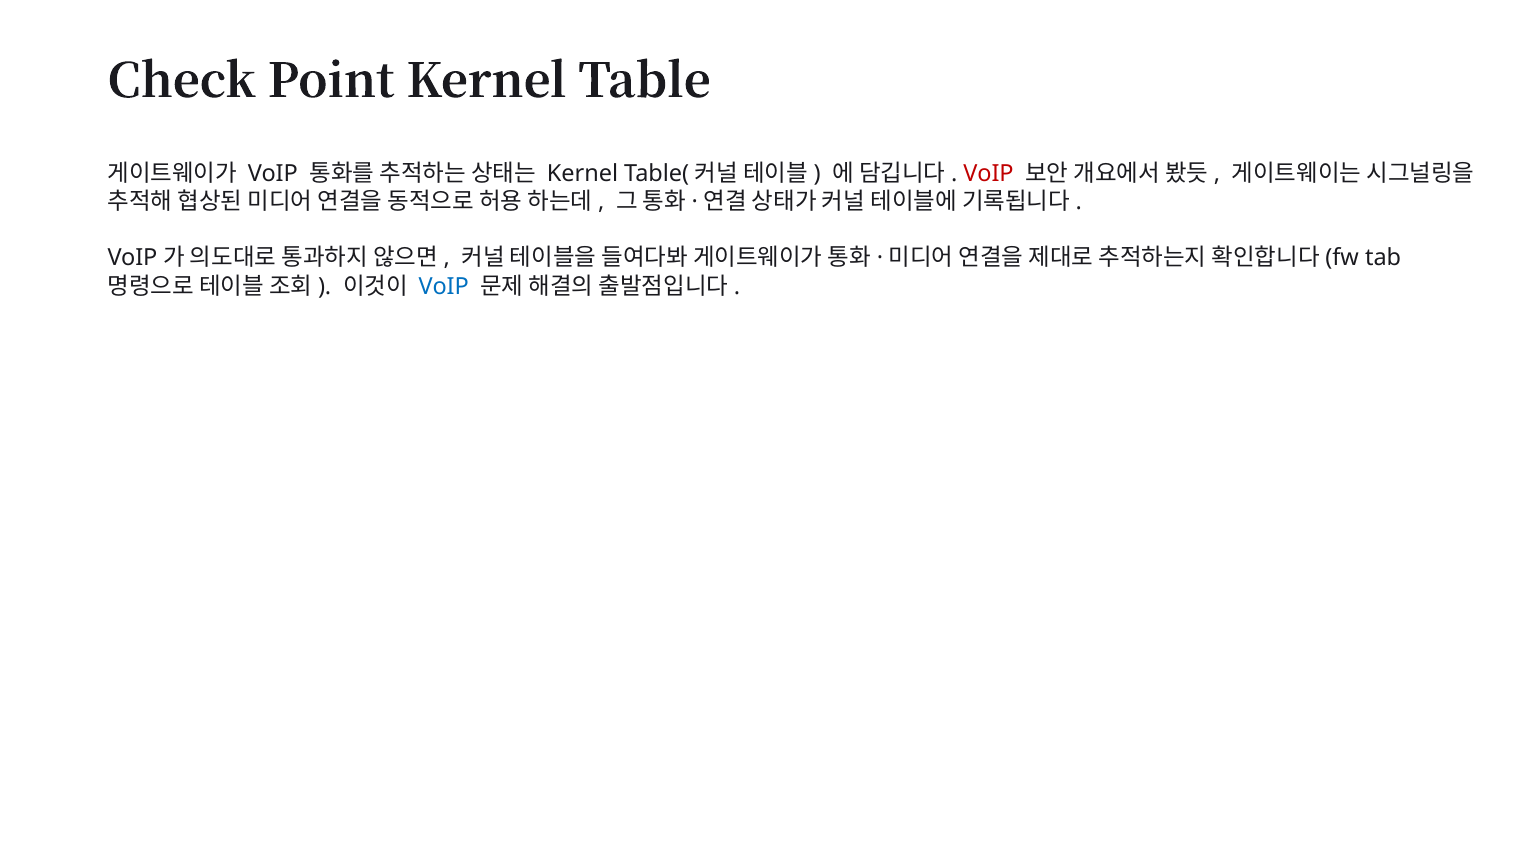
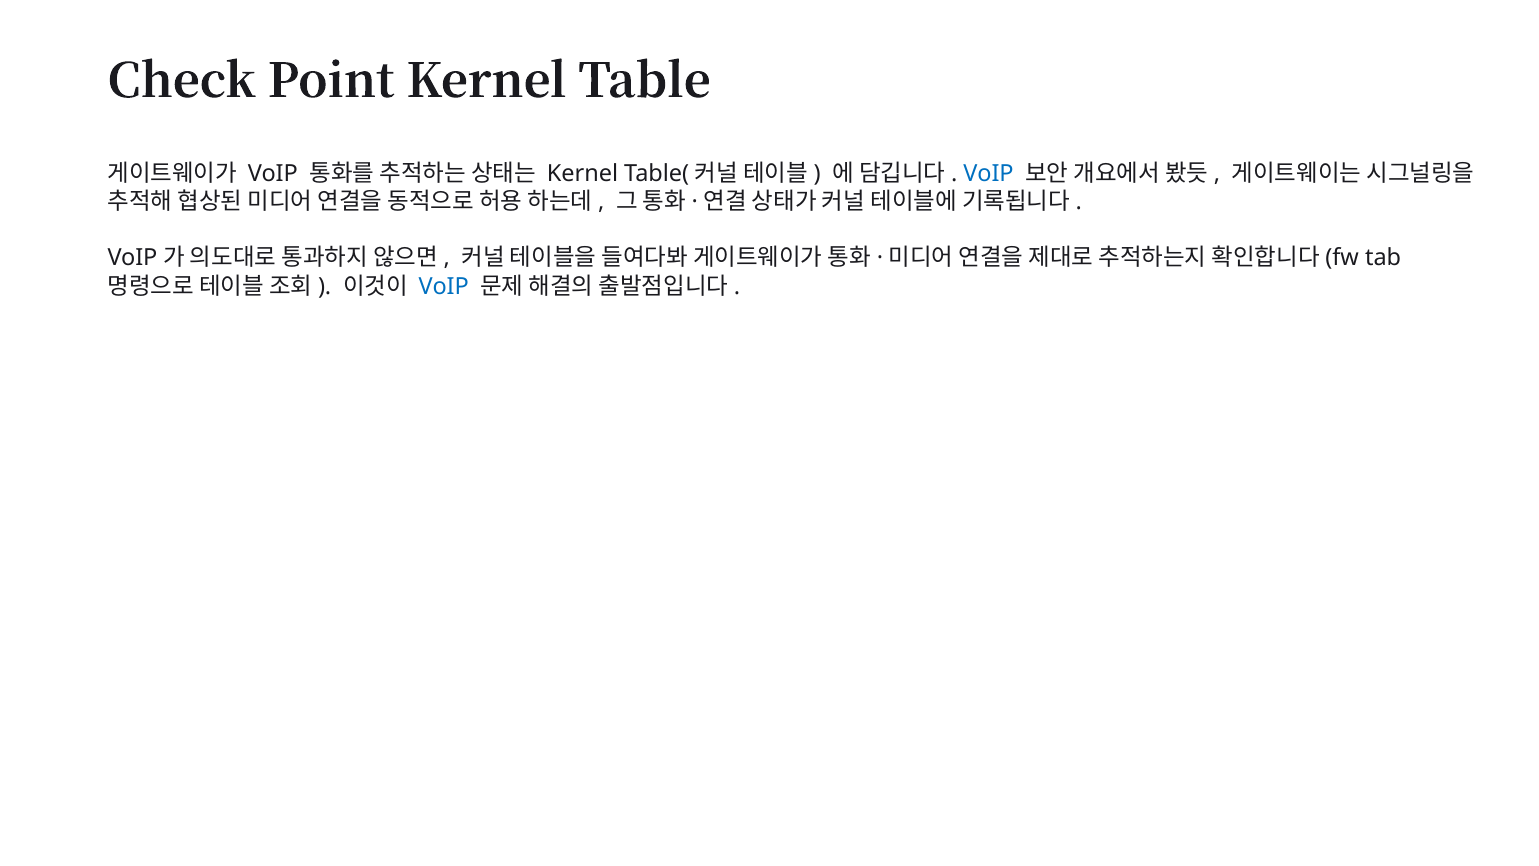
VoIP colour: red -> blue (989, 173)
